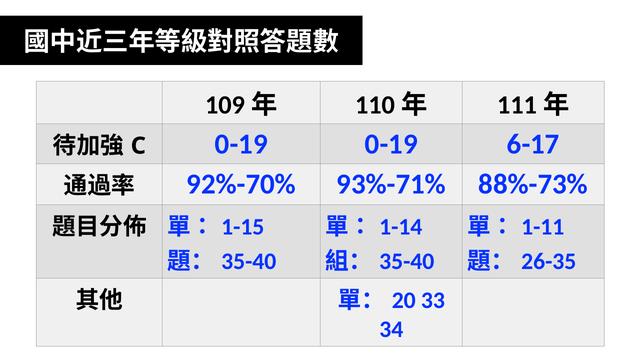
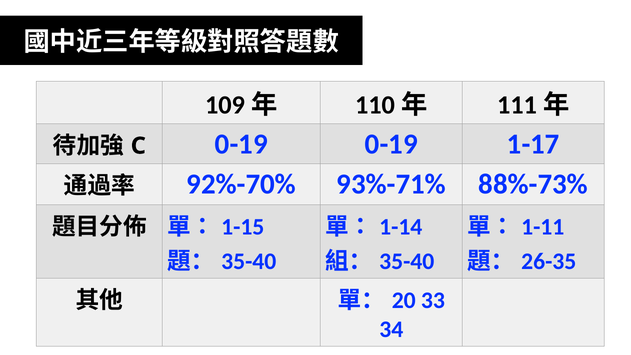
6-17: 6-17 -> 1-17 (533, 144)
